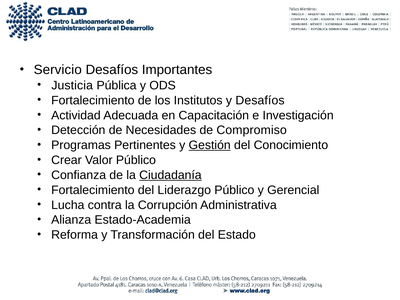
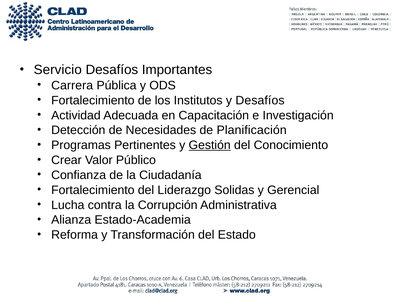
Justicia: Justicia -> Carrera (72, 85)
Compromiso: Compromiso -> Planificación (252, 130)
Ciudadanía underline: present -> none (170, 175)
Liderazgo Público: Público -> Solidas (234, 190)
